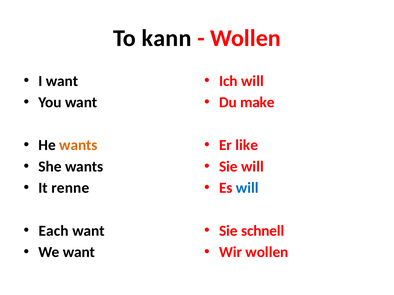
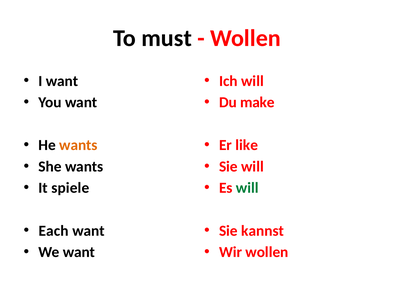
kann: kann -> must (167, 38)
renne: renne -> spiele (70, 188)
will colour: blue -> green (247, 188)
schnell: schnell -> kannst (263, 231)
